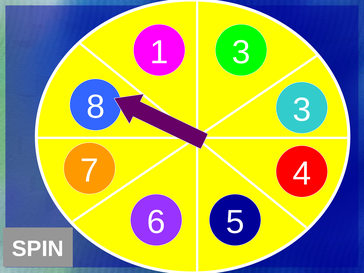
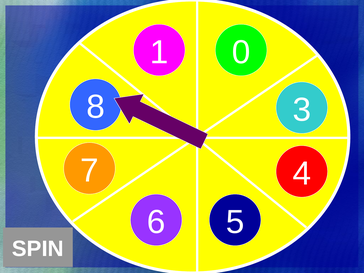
1 3: 3 -> 0 (241, 52)
